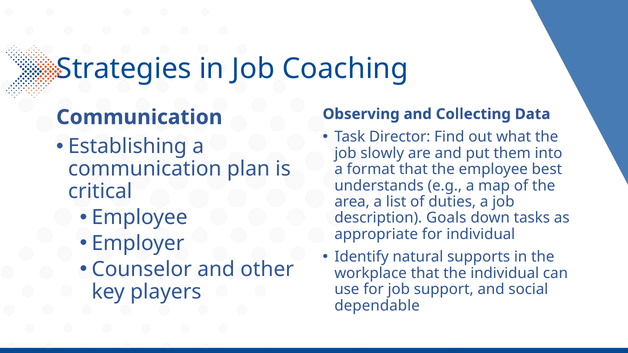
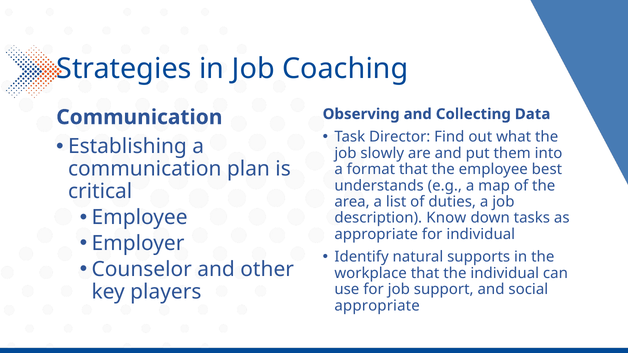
Goals: Goals -> Know (446, 218)
dependable: dependable -> appropriate (377, 306)
